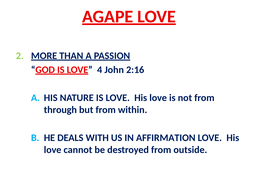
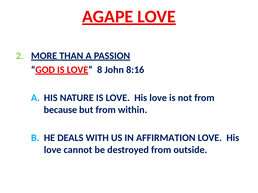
4: 4 -> 8 (100, 70)
2:16: 2:16 -> 8:16 (135, 70)
through: through -> because (60, 110)
